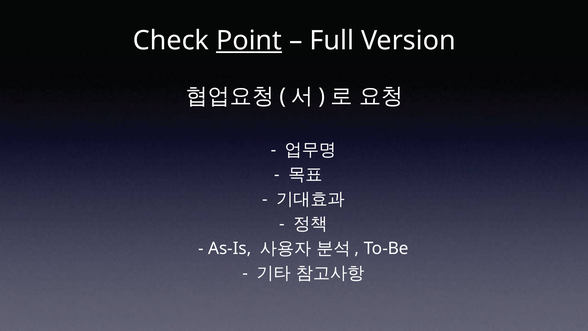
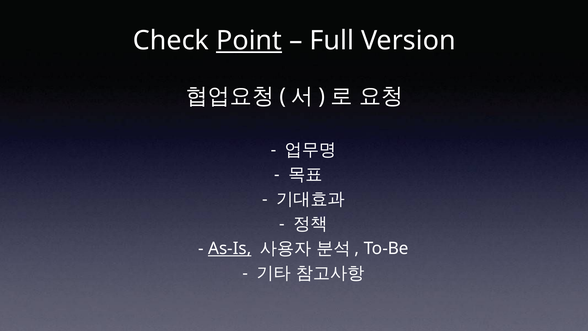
As-Is underline: none -> present (230, 248)
